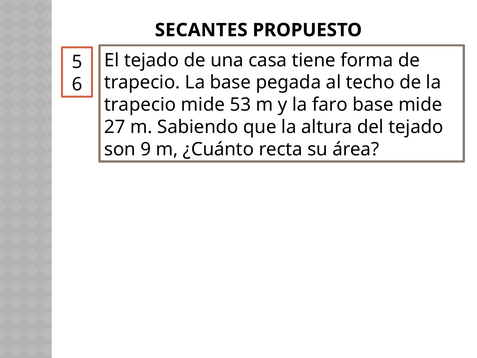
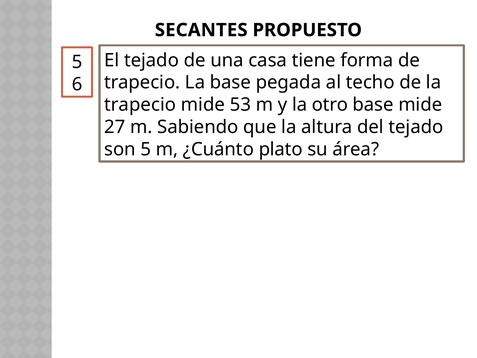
faro: faro -> otro (330, 105)
son 9: 9 -> 5 (146, 149)
recta: recta -> plato (281, 149)
